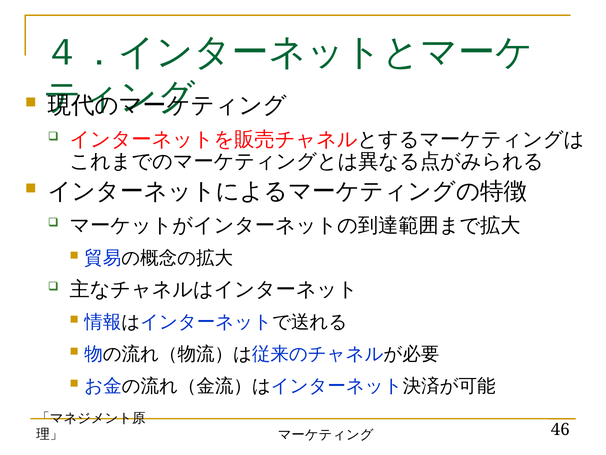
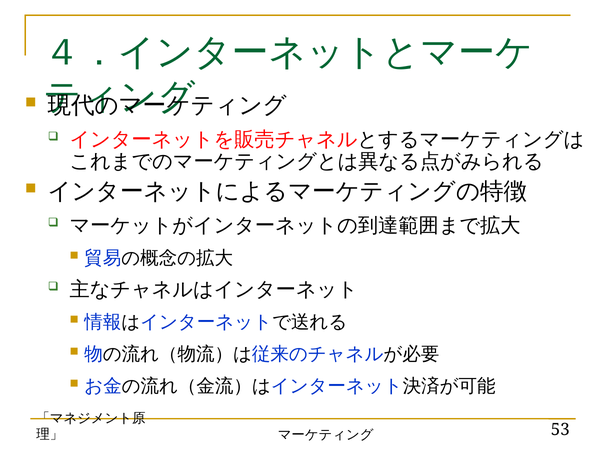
46: 46 -> 53 (560, 429)
